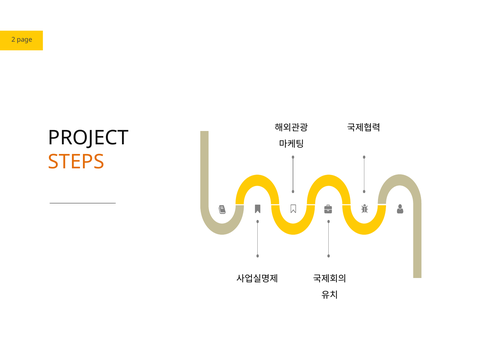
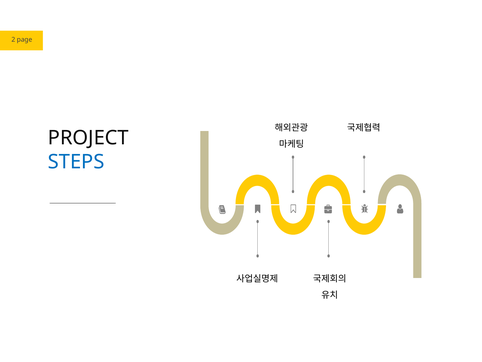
STEPS colour: orange -> blue (76, 162)
